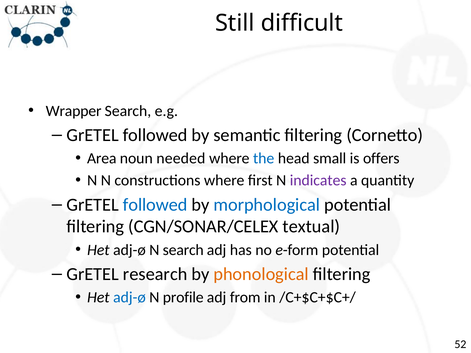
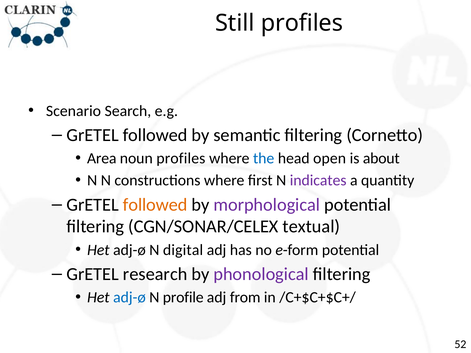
Still difficult: difficult -> profiles (302, 23)
Wrapper: Wrapper -> Scenario (73, 111)
noun needed: needed -> profiles (181, 159)
small: small -> open (330, 159)
offers: offers -> about (381, 159)
followed colour: blue -> orange (155, 205)
morphological colour: blue -> purple (267, 205)
N search: search -> digital (183, 250)
phonological colour: orange -> purple (261, 274)
